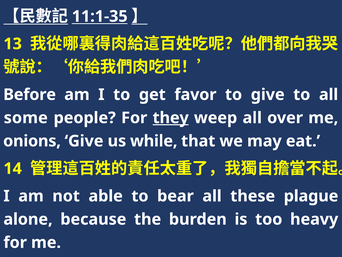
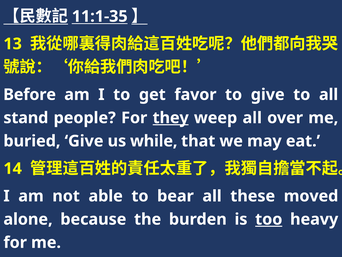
some: some -> stand (26, 118)
onions: onions -> buried (32, 141)
plague: plague -> moved (311, 196)
too underline: none -> present (269, 219)
